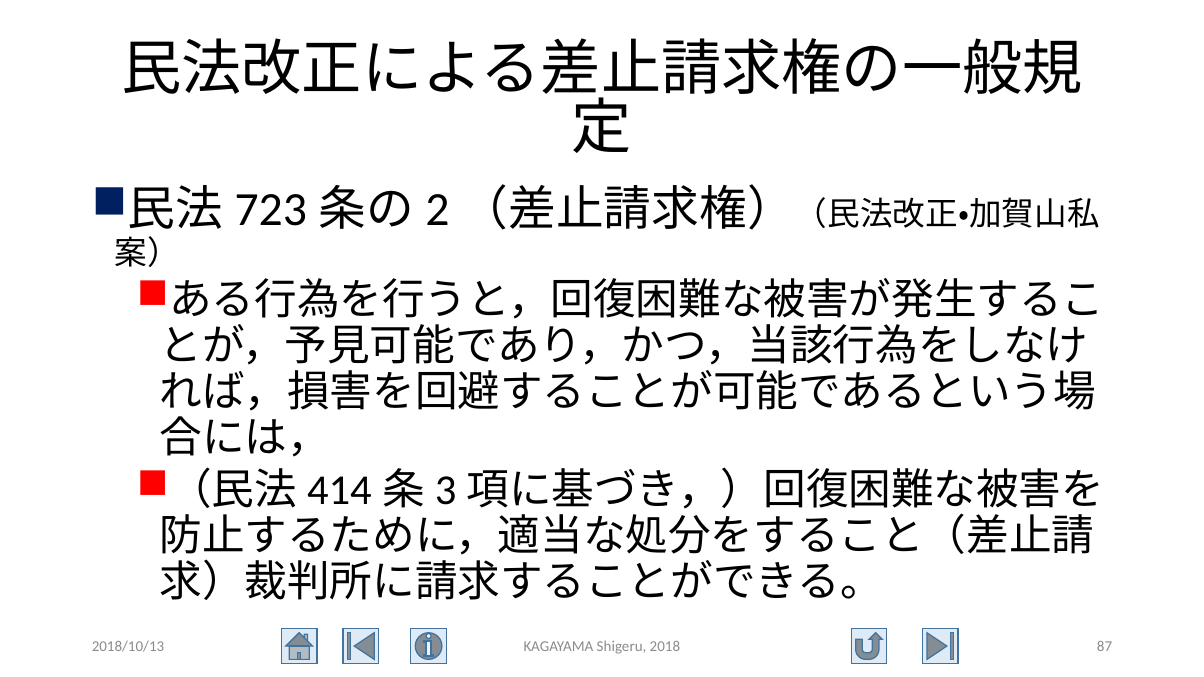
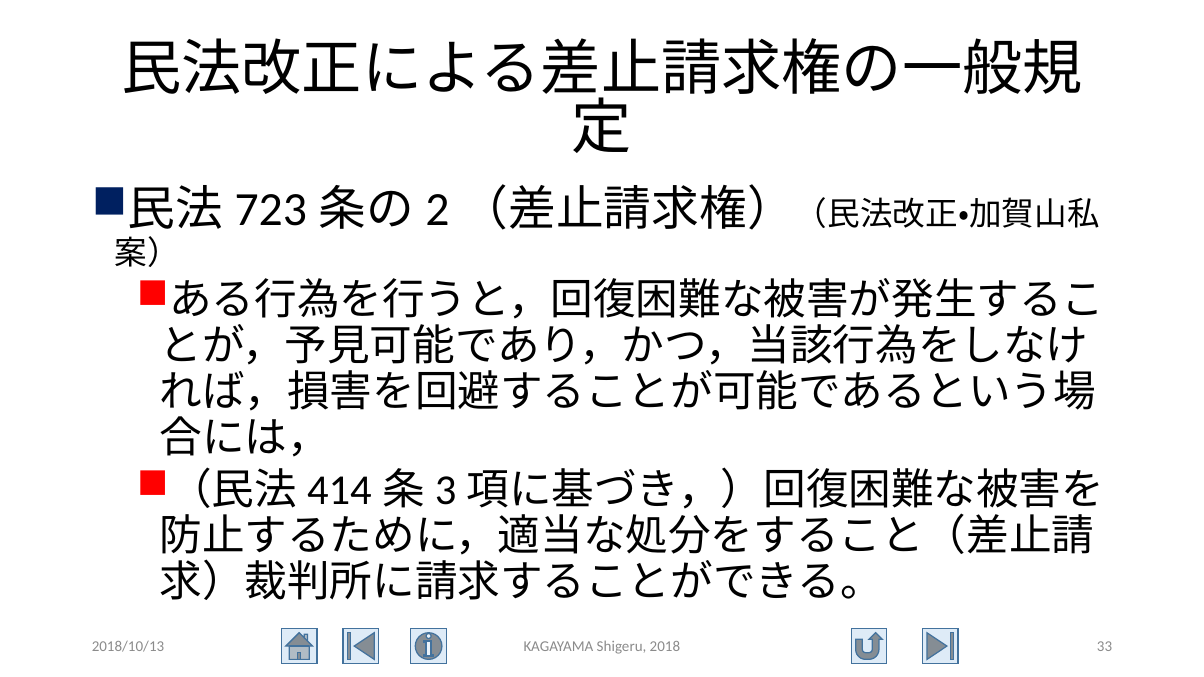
87: 87 -> 33 (1105, 647)
